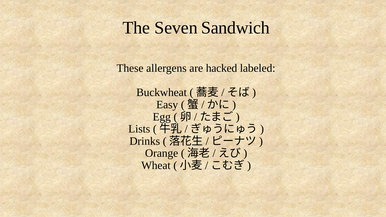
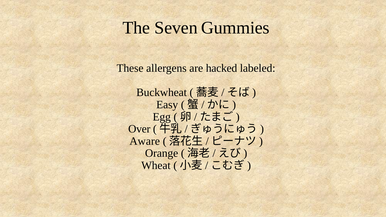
Sandwich: Sandwich -> Gummies (235, 28)
Lists: Lists -> Over (139, 129)
Drinks: Drinks -> Aware (145, 141)
